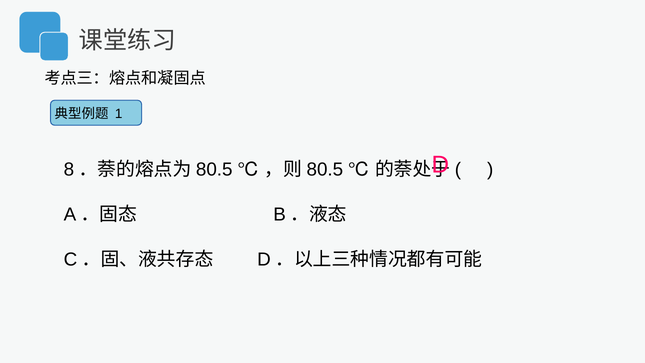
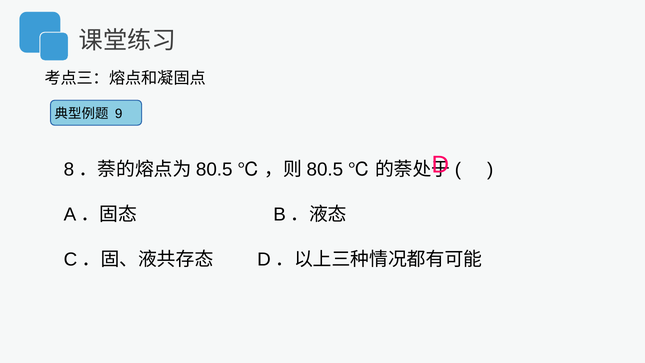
1: 1 -> 9 (119, 114)
